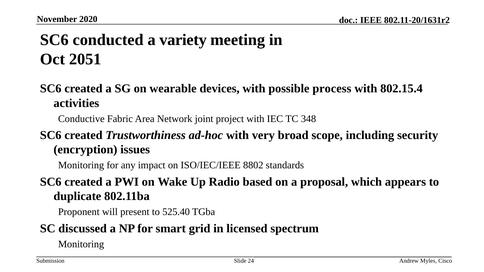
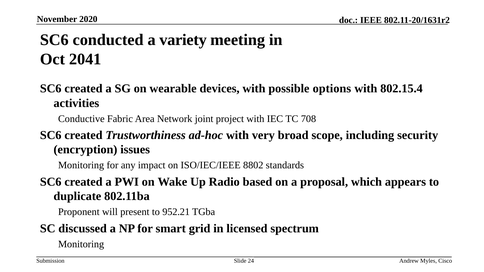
2051: 2051 -> 2041 (85, 59)
process: process -> options (332, 89)
348: 348 -> 708 (309, 119)
525.40: 525.40 -> 952.21 (176, 212)
